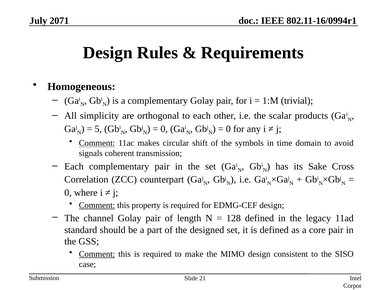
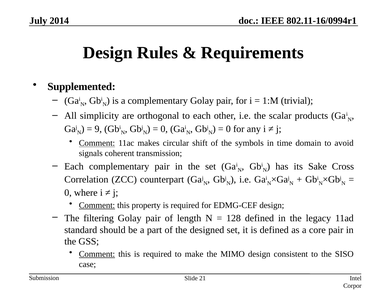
2071: 2071 -> 2014 (59, 21)
Homogeneous: Homogeneous -> Supplemented (81, 87)
5: 5 -> 9 (98, 129)
channel: channel -> filtering (99, 218)
